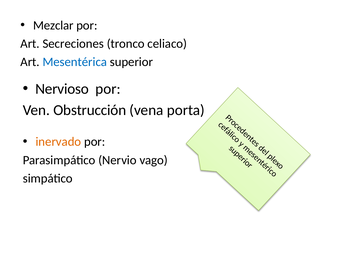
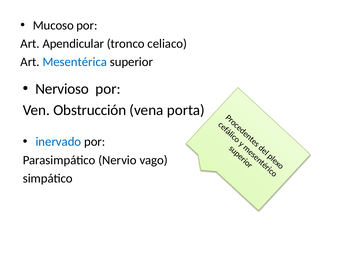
Mezclar: Mezclar -> Mucoso (53, 25)
Secreciones: Secreciones -> Apendicular (73, 44)
inervado colour: orange -> blue (58, 142)
